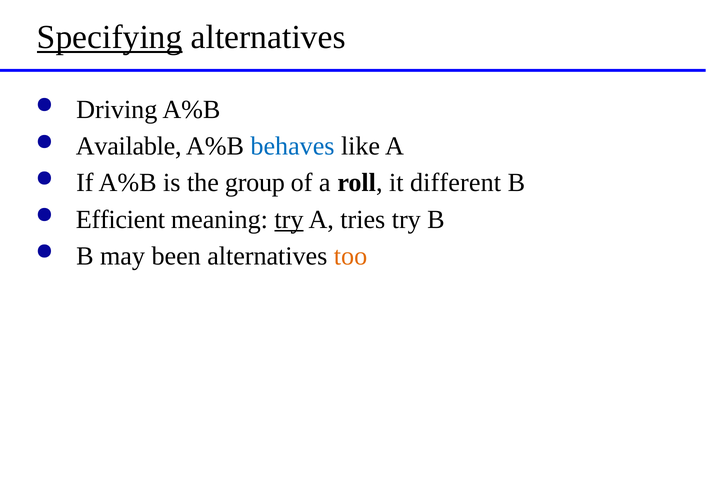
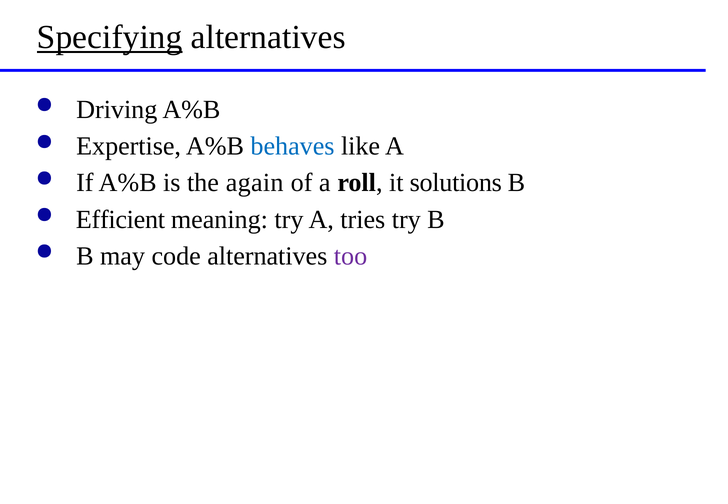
Available: Available -> Expertise (129, 146)
group: group -> again (255, 183)
different: different -> solutions (456, 183)
try underline: present -> none (289, 219)
been: been -> code (176, 256)
too colour: orange -> purple (351, 256)
